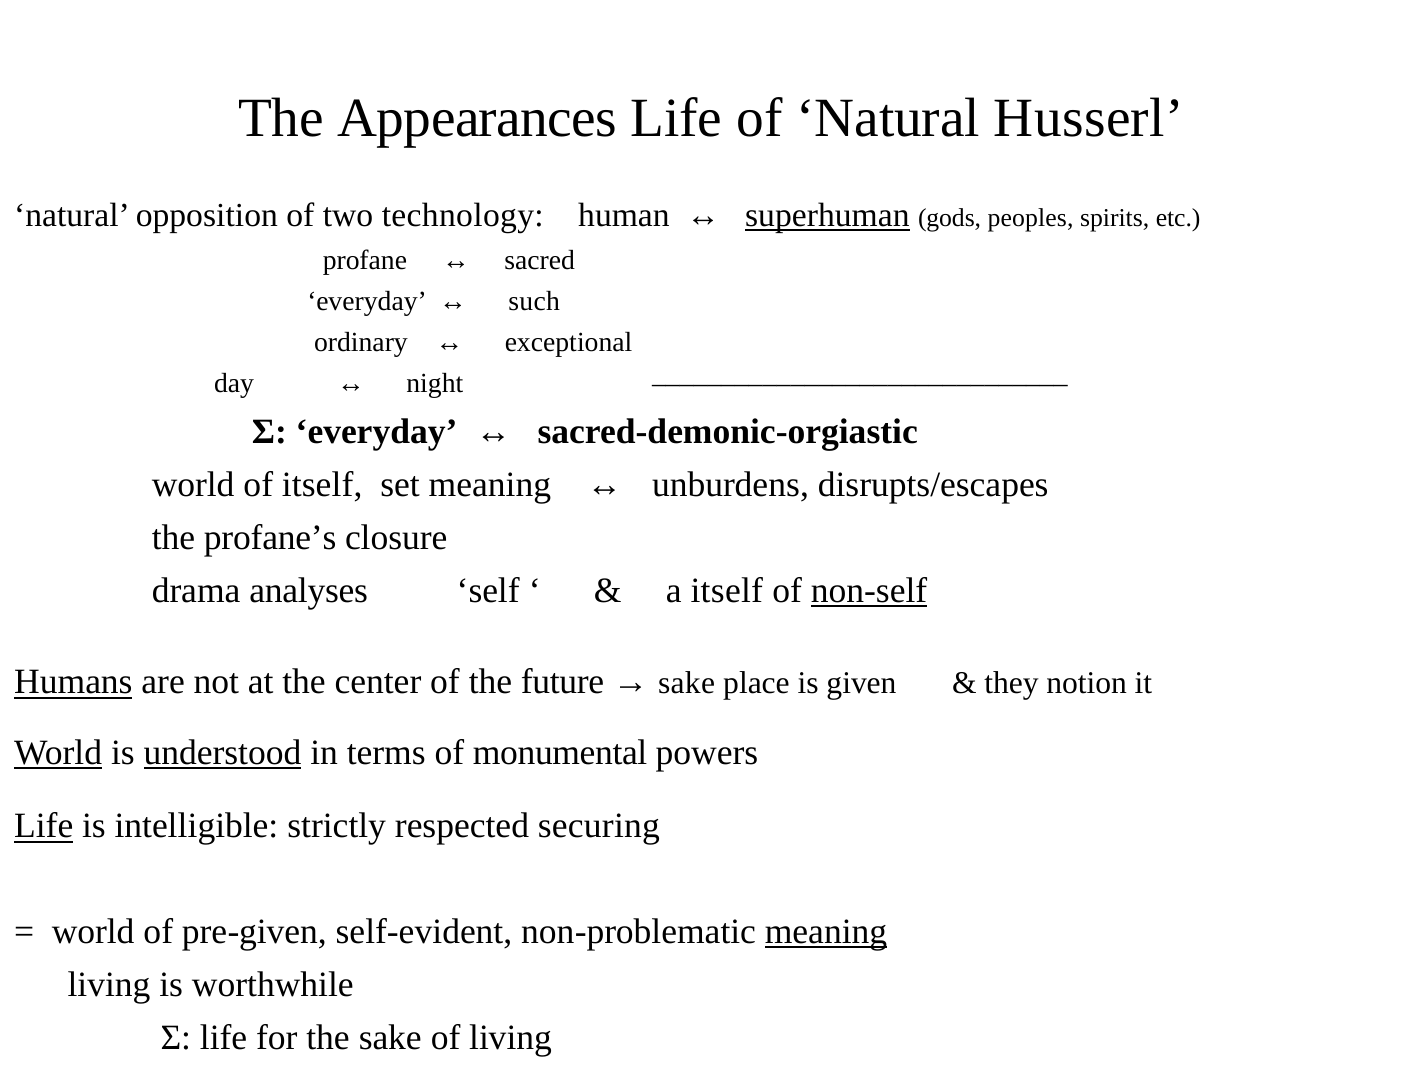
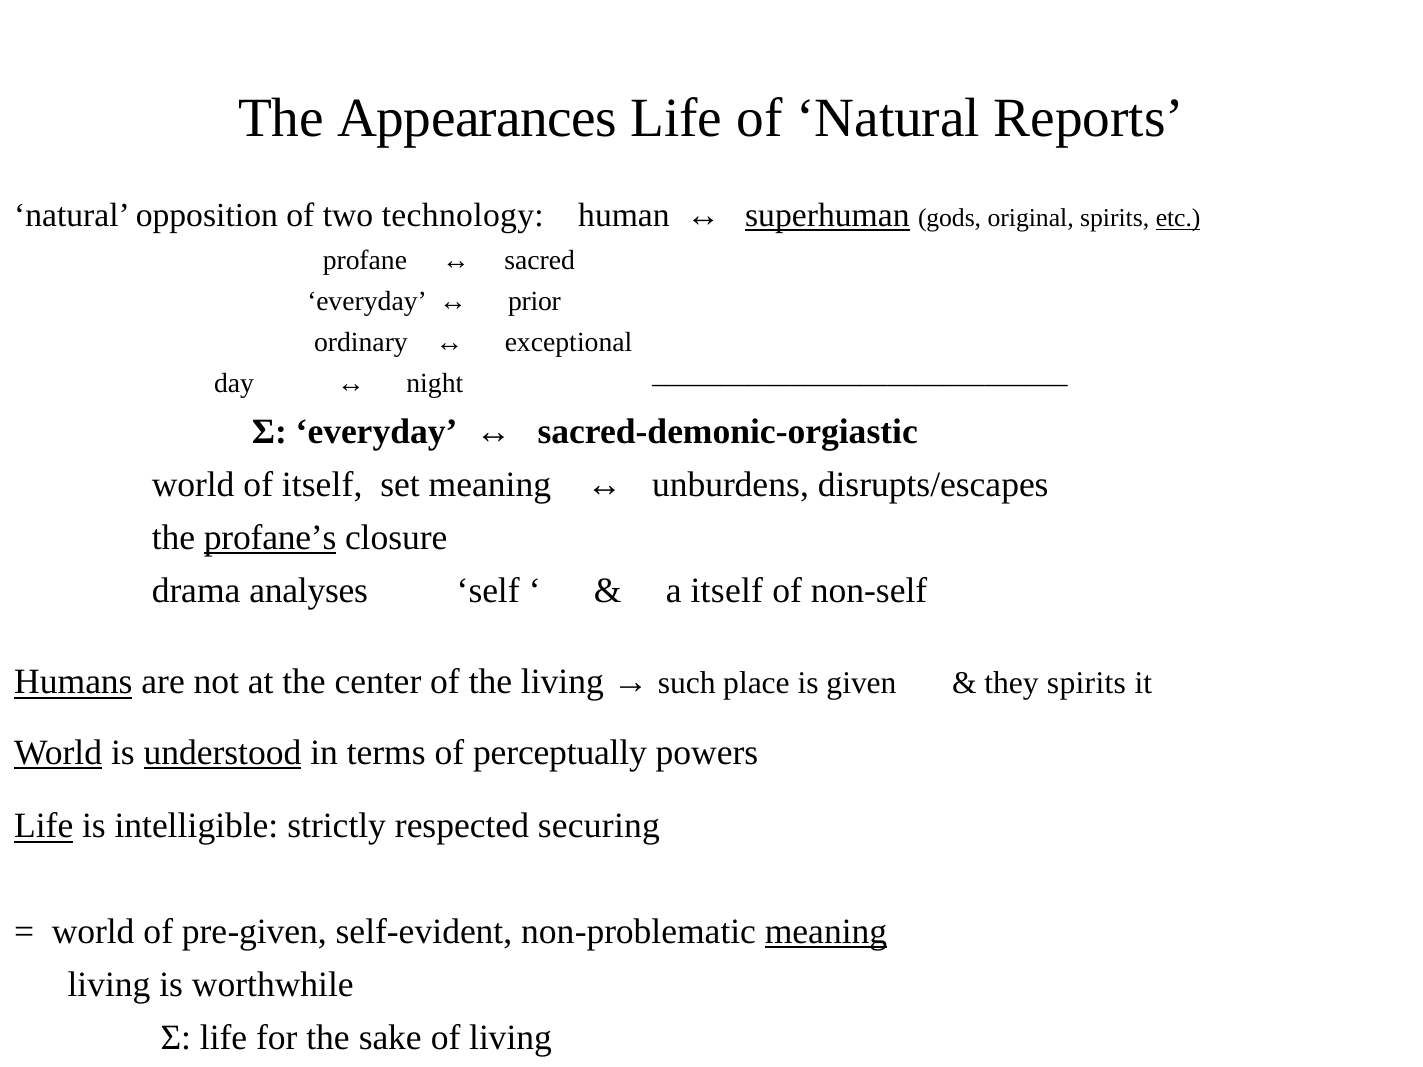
Husserl: Husserl -> Reports (1089, 118)
peoples: peoples -> original (1031, 218)
etc underline: none -> present (1178, 218)
such: such -> prior (534, 301)
profane’s underline: none -> present (270, 538)
non-self underline: present -> none (869, 591)
the future: future -> living (562, 682)
sake: sake -> such (687, 683)
they notion: notion -> spirits (1086, 683)
monumental: monumental -> perceptually (560, 753)
